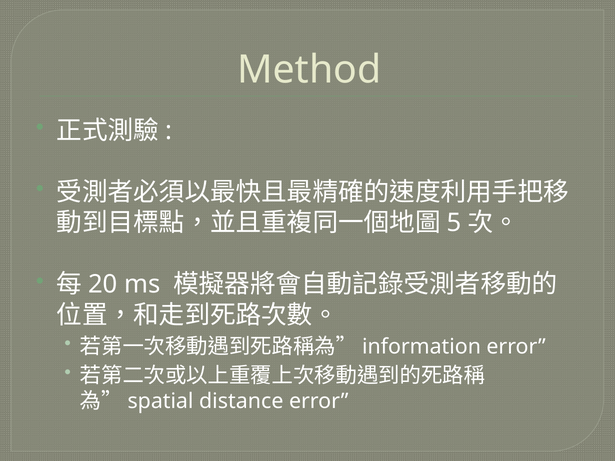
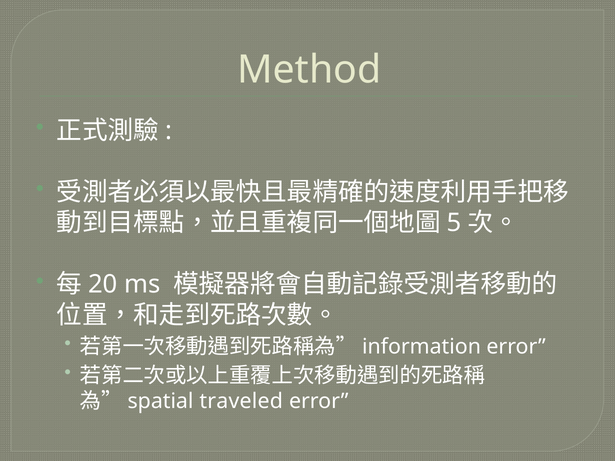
distance: distance -> traveled (241, 401)
